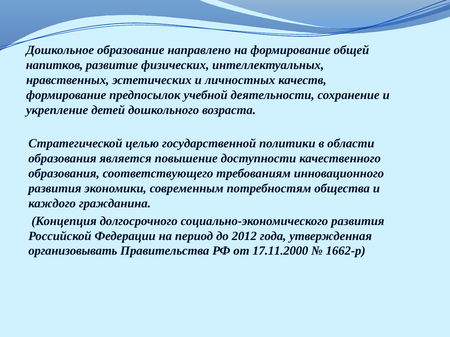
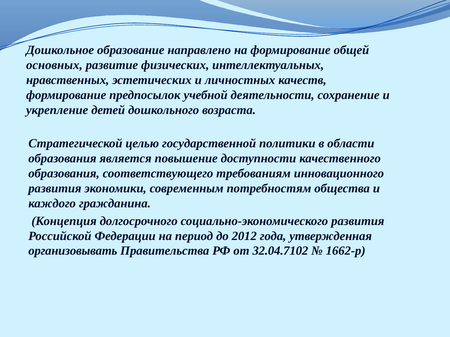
напитков: напитков -> основных (54, 65)
17.11.2000: 17.11.2000 -> 32.04.7102 (280, 251)
